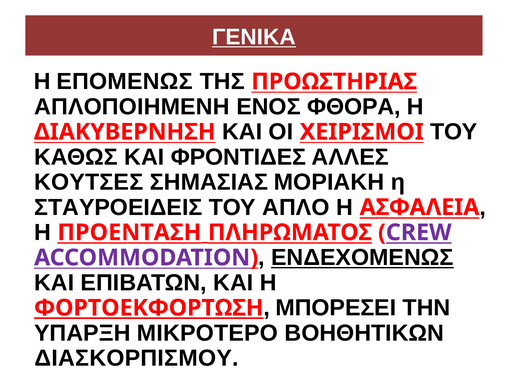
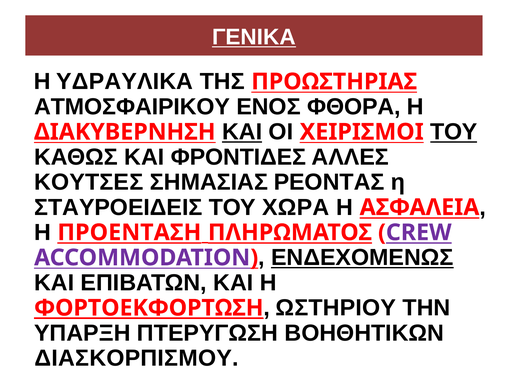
ΕΠΟΜΕΝΩΣ: ΕΠΟΜΕΝΩΣ -> ΥΔΡΑΥΛΙΚΑ (125, 82)
ΑΠΛΟΠΟΙΗΜΕΝΗ: ΑΠΛΟΠΟΙΗΜΕΝΗ -> ΑΤΜΟΣΦΑΙΡΙΚΟΥ (132, 107)
ΚΑΙ underline: none -> present (242, 132)
ΤΟΥ underline: none -> present (454, 132)
ΜΟΡΙΑΚΗ: ΜΟΡΙΑΚΗ -> ΡΕΟΝΤΑΣ (329, 182)
ΑΠΛΟ: ΑΠΛΟ -> ΧΩΡΑ (296, 207)
ΜΠΟΡΕΣΕΙ: ΜΠΟΡΕΣΕΙ -> ΩΣΤΗΡΙΟΥ (336, 308)
ΜΙΚΡΟΤΕΡΟ: ΜΙΚΡΟΤΕΡΟ -> ΠΤΕΡΥΓΩΣΗ (208, 333)
